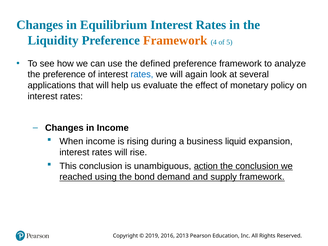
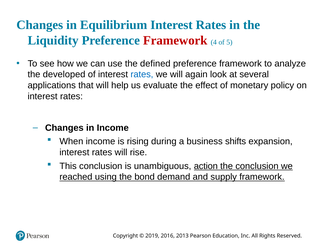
Framework colour: orange -> red (175, 40)
the preference: preference -> developed (64, 74)
liquid: liquid -> shifts (236, 141)
